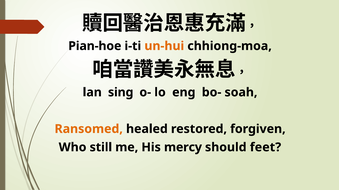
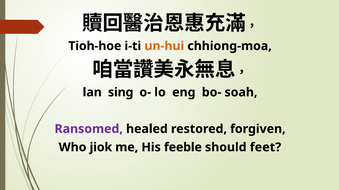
Pian-hoe: Pian-hoe -> Tioh-hoe (95, 46)
Ransomed colour: orange -> purple (89, 129)
still: still -> jiok (101, 148)
mercy: mercy -> feeble (183, 148)
